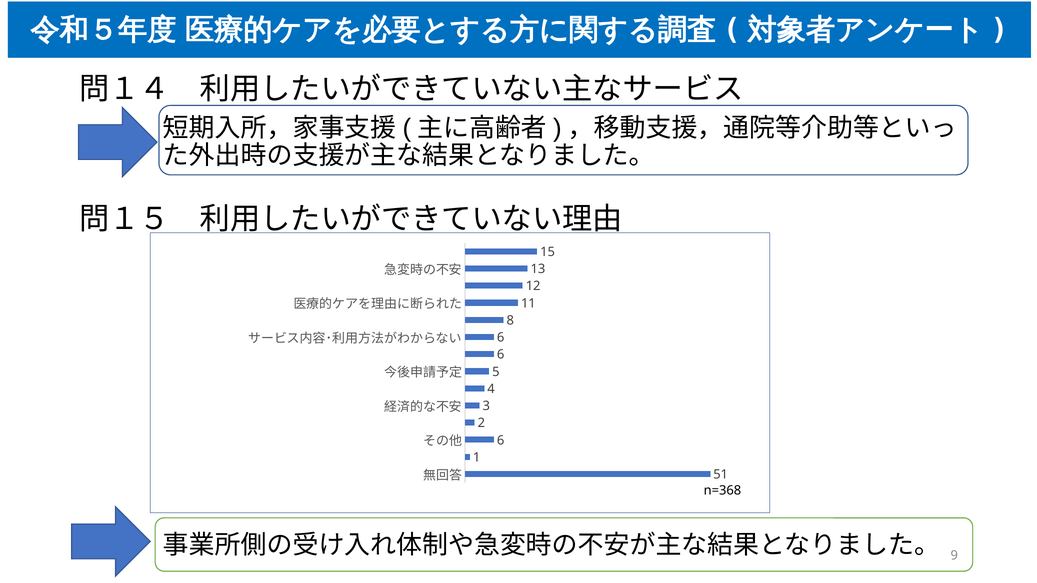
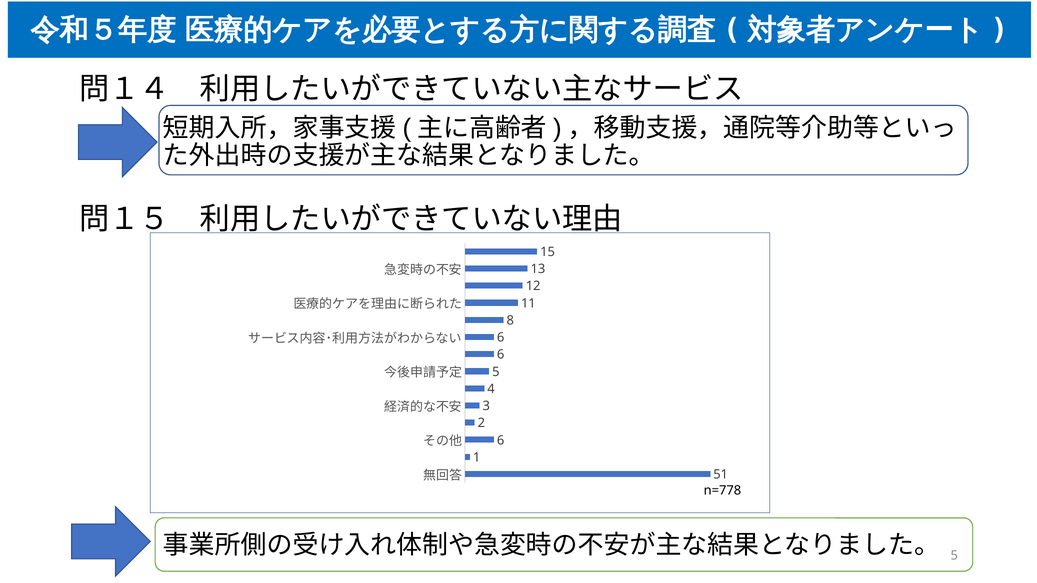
n=368: n=368 -> n=778 (722, 491)
9: 9 -> 5 (954, 556)
